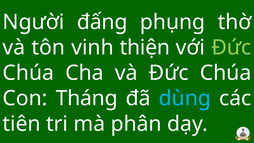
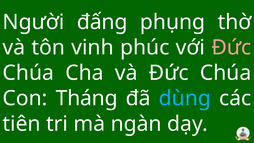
thiện: thiện -> phúc (145, 48)
Đức colour: light green -> pink (231, 48)
phân: phân -> ngàn (136, 124)
